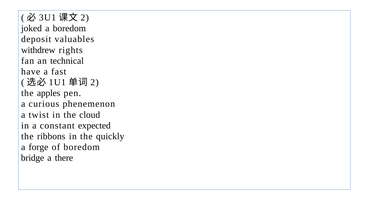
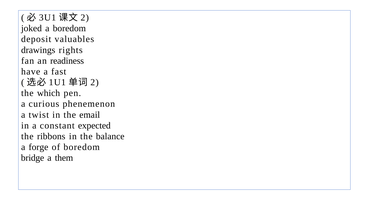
withdrew: withdrew -> drawings (38, 50)
technical: technical -> readiness (67, 61)
apples: apples -> which (49, 93)
cloud: cloud -> email (90, 114)
quickly: quickly -> balance (110, 136)
there: there -> them (64, 158)
